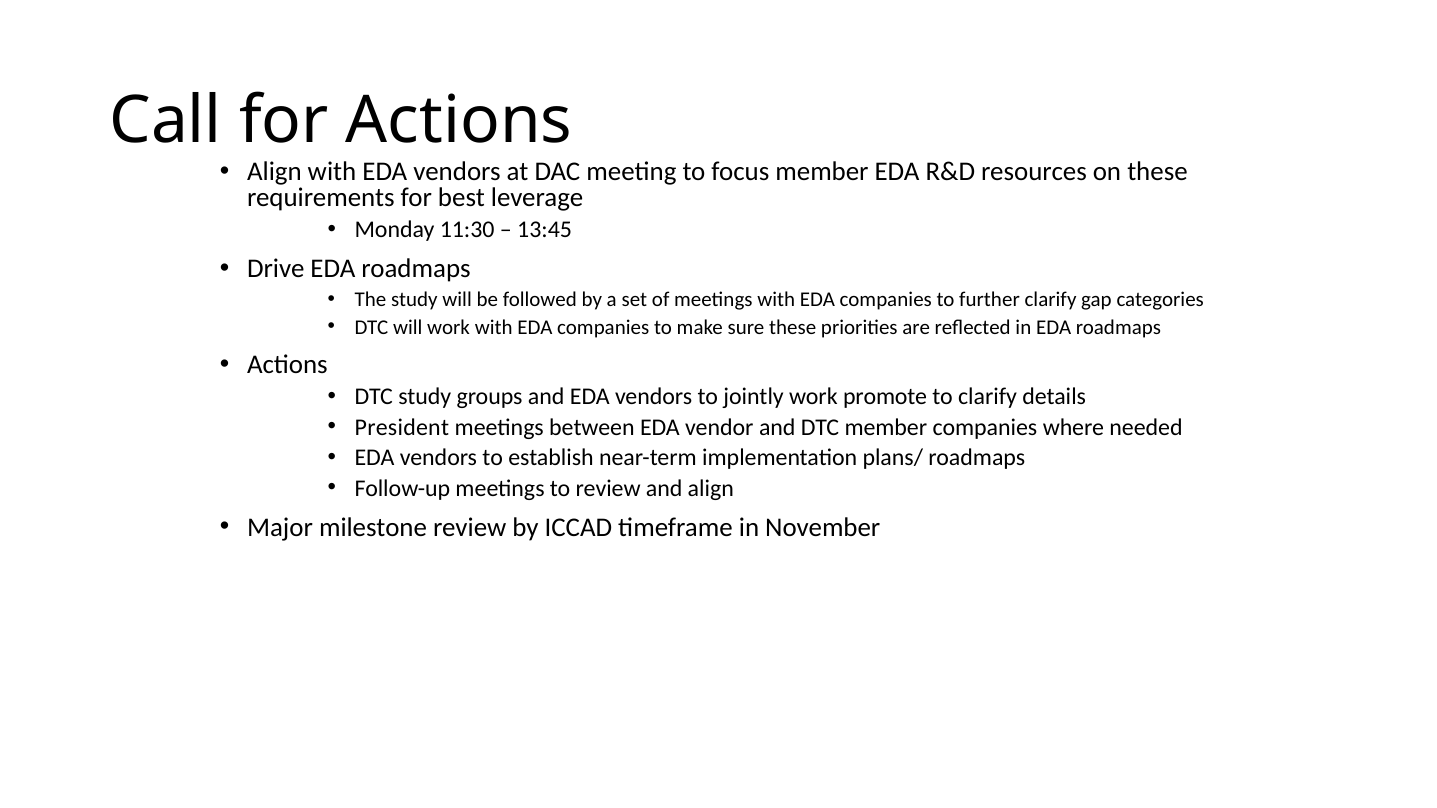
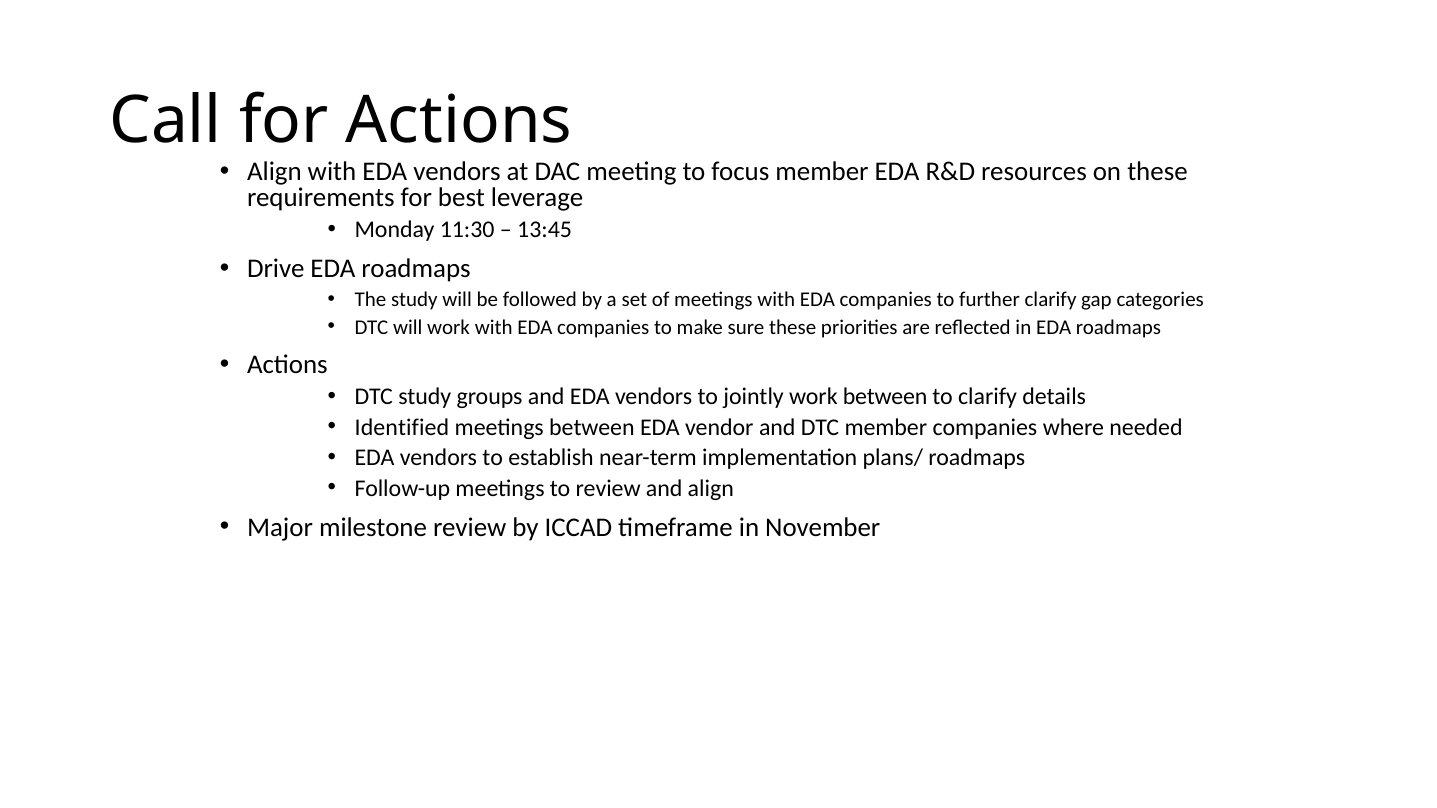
work promote: promote -> between (885, 397)
President: President -> Identified (402, 428)
